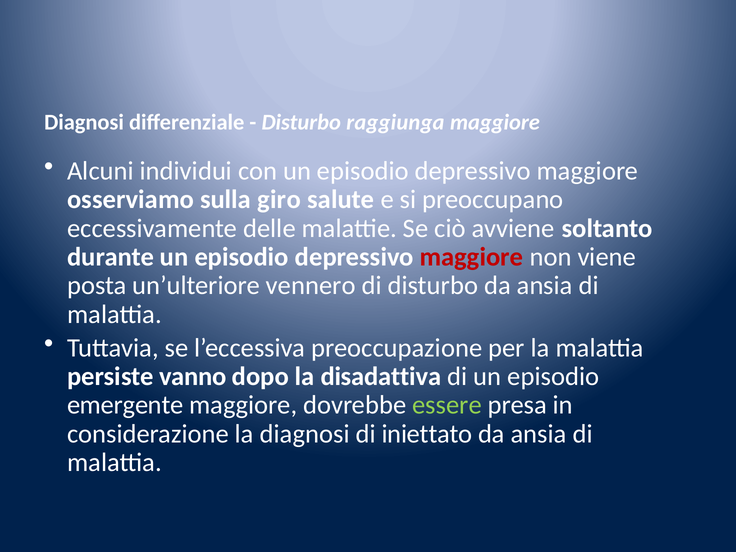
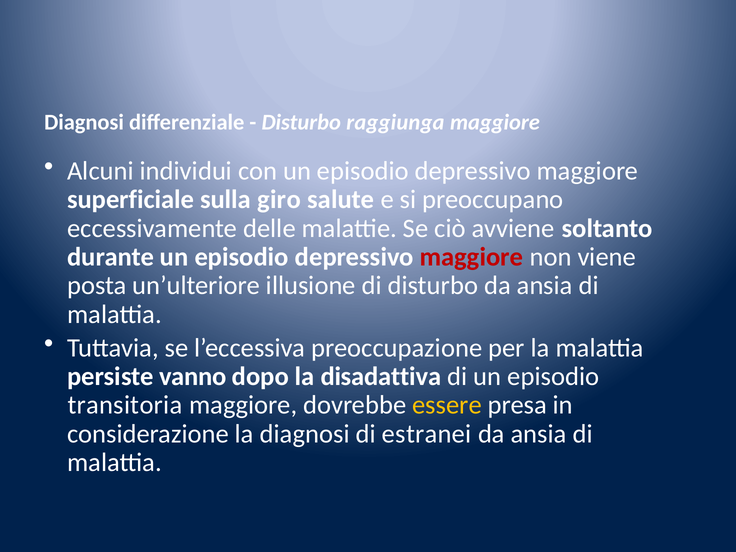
osserviamo: osserviamo -> superficiale (131, 200)
vennero: vennero -> illusione (311, 286)
emergente: emergente -> transitoria (125, 405)
essere colour: light green -> yellow (447, 405)
iniettato: iniettato -> estranei (427, 434)
